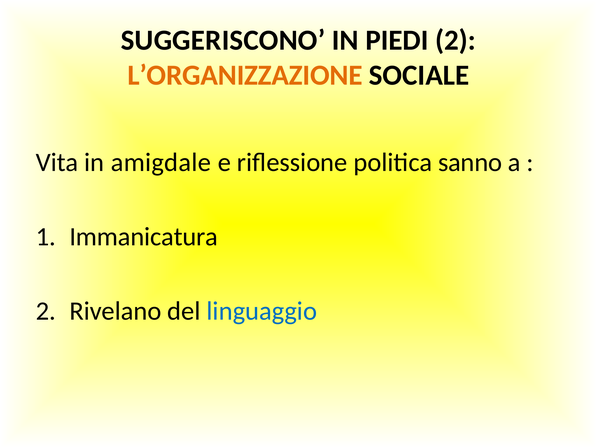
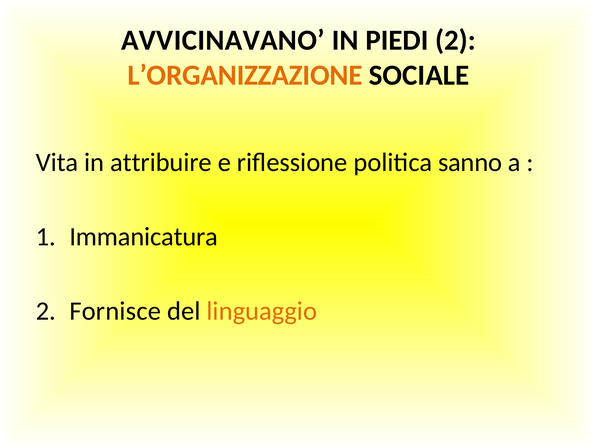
SUGGERISCONO: SUGGERISCONO -> AVVICINAVANO (223, 40)
amigdale: amigdale -> attribuire (161, 162)
Rivelano: Rivelano -> Fornisce (115, 311)
linguaggio colour: blue -> orange (262, 311)
